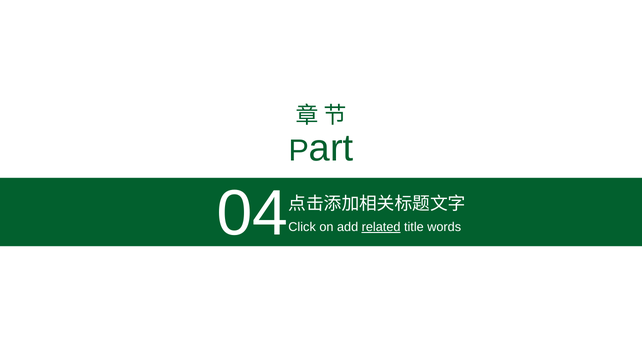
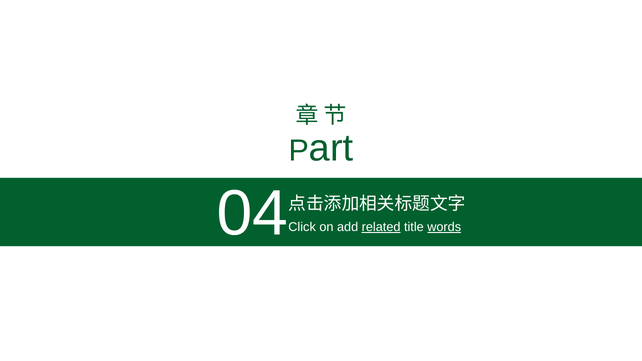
words underline: none -> present (444, 227)
